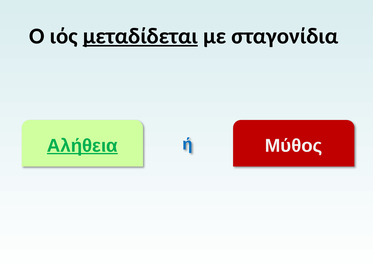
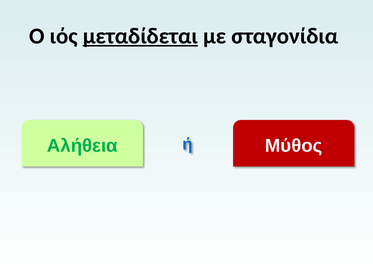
Αλήθεια underline: present -> none (82, 146)
